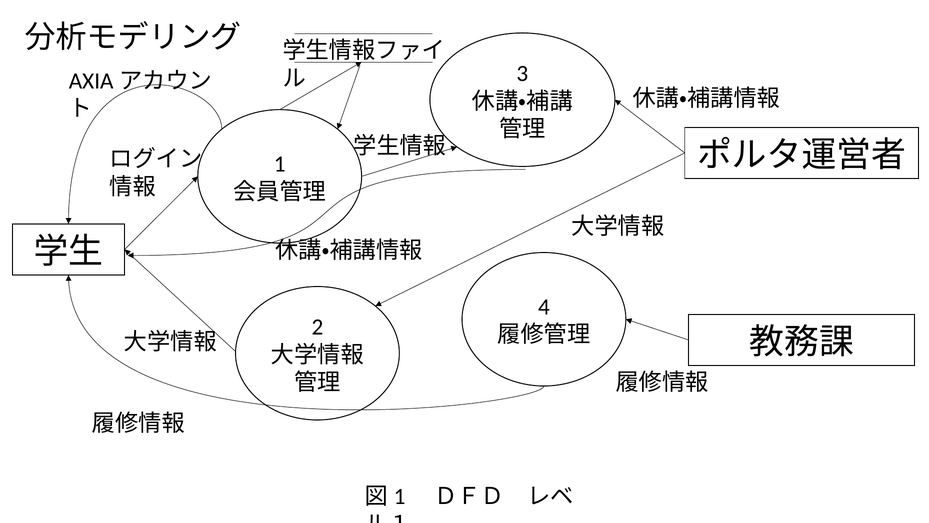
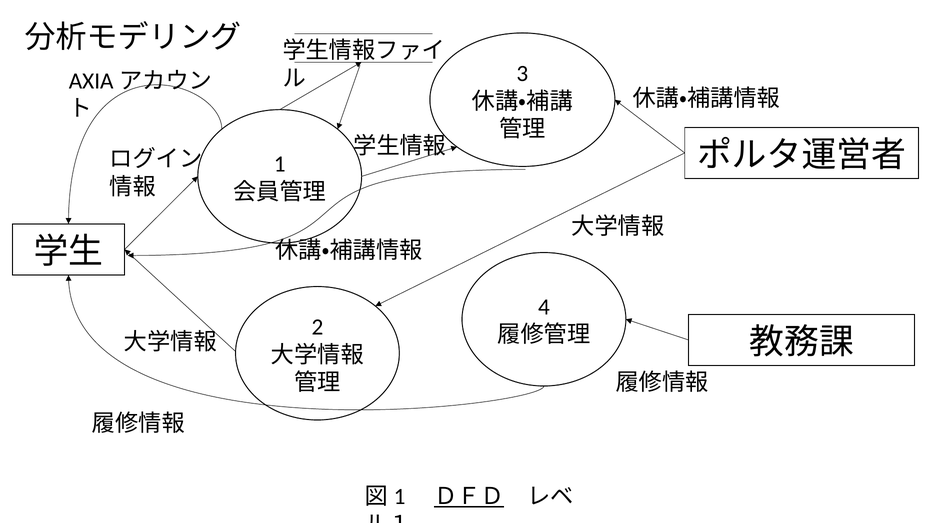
ＤＦＤ underline: none -> present (469, 496)
